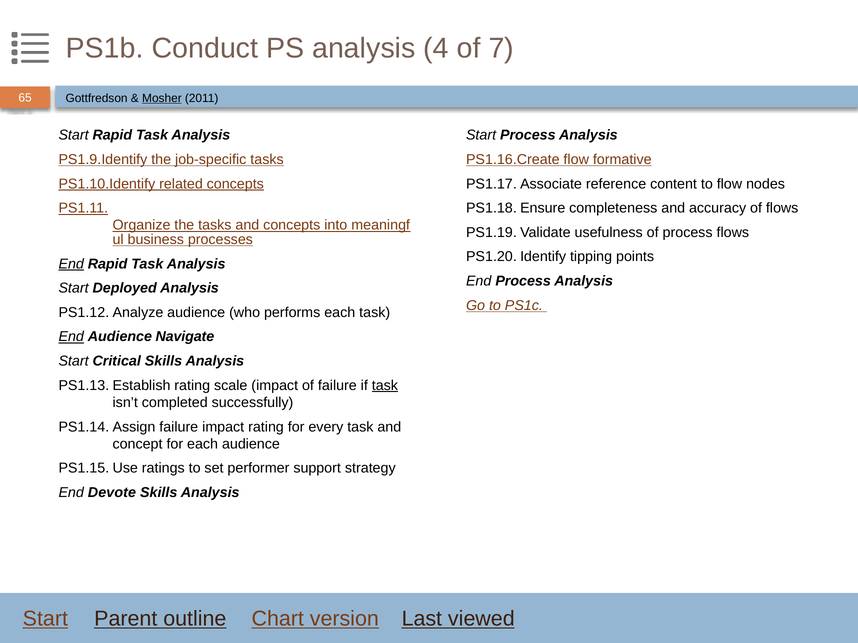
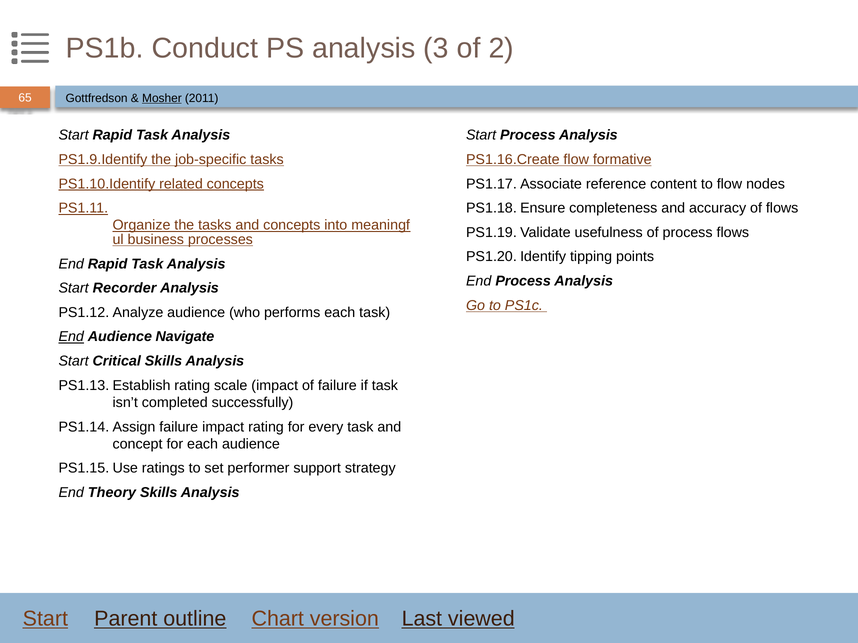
4: 4 -> 3 (436, 48)
7: 7 -> 2 (501, 48)
End underline: present -> none (71, 264)
Deployed: Deployed -> Recorder (125, 288)
task underline: present -> none (385, 386)
Devote: Devote -> Theory (112, 493)
